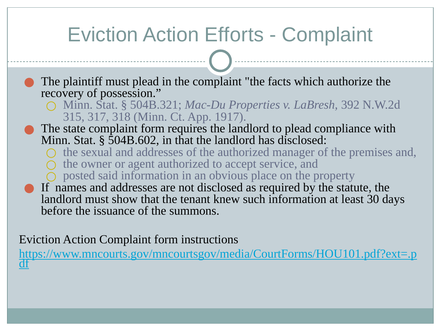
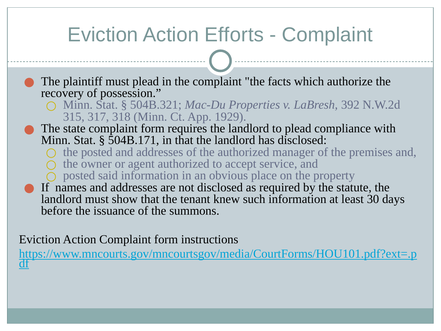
1917: 1917 -> 1929 (230, 117)
504B.602: 504B.602 -> 504B.171 (134, 140)
the sexual: sexual -> posted (97, 152)
